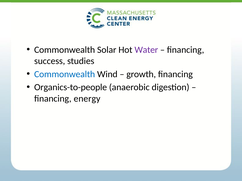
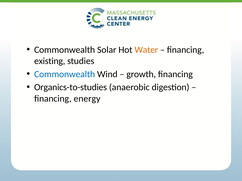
Water colour: purple -> orange (146, 50)
success: success -> existing (50, 61)
Organics-to-people: Organics-to-people -> Organics-to-studies (71, 88)
